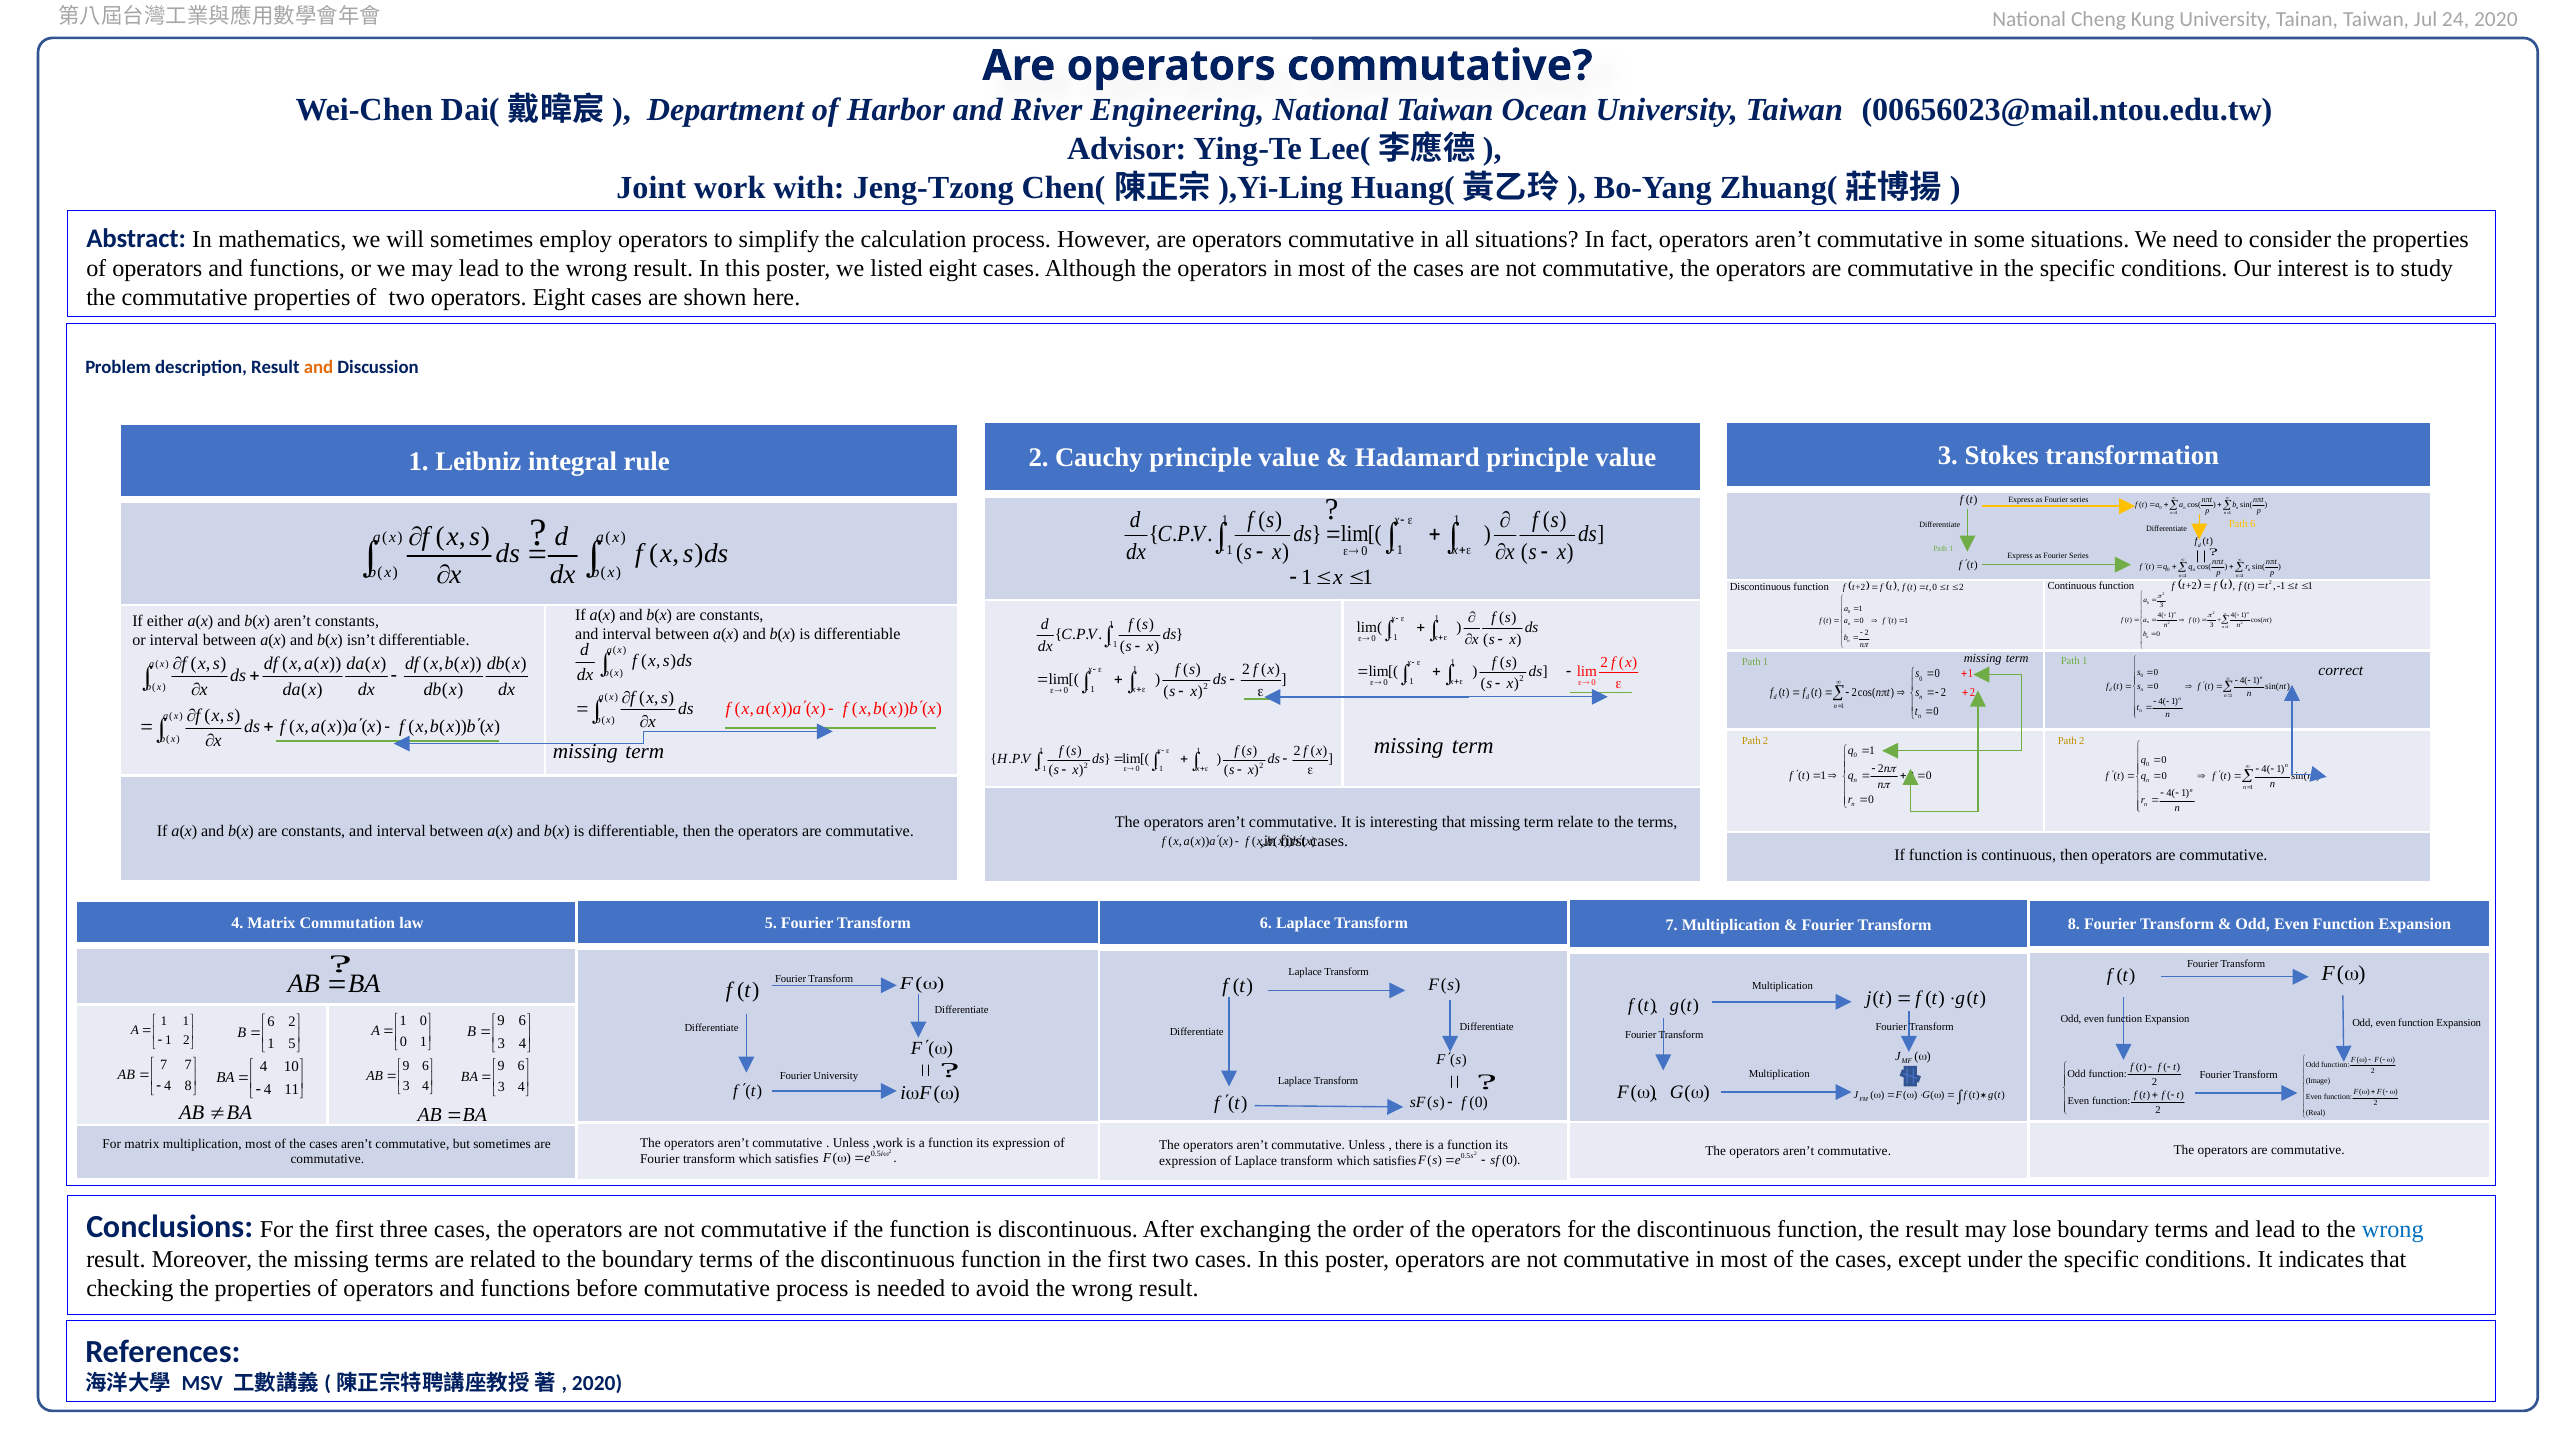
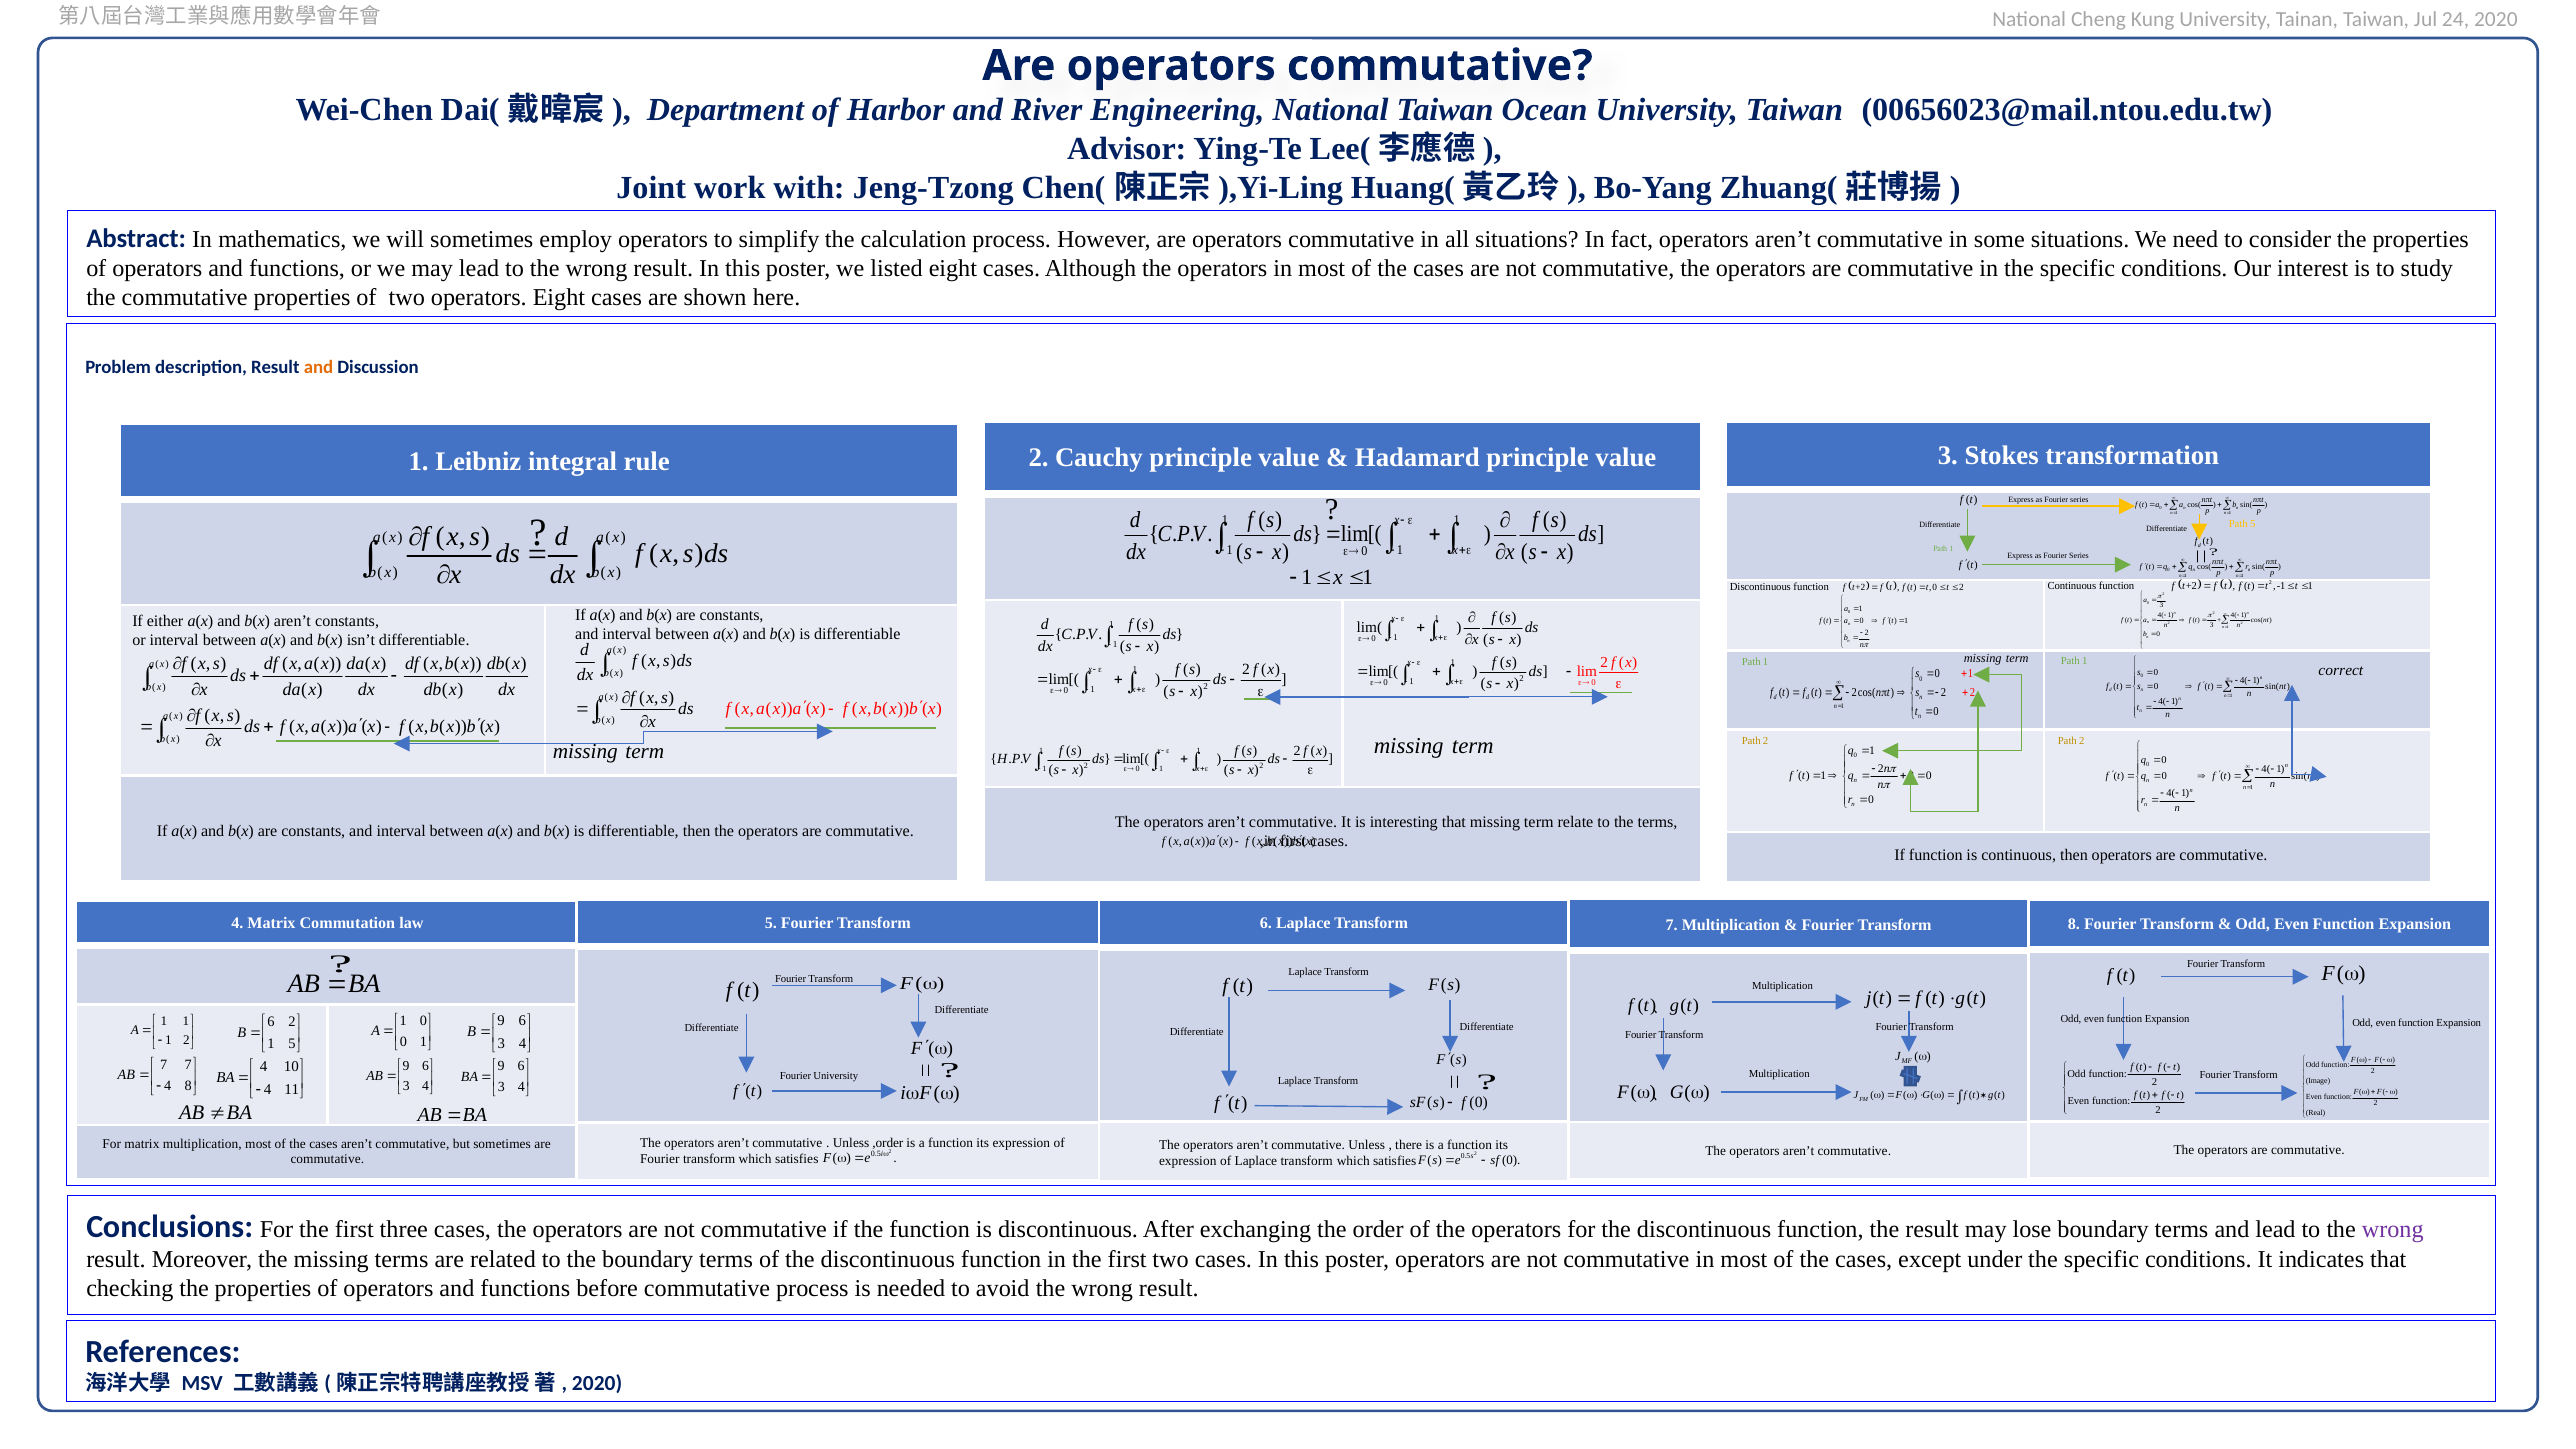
Path 6: 6 -> 5 (2253, 524)
,work: ,work -> ,order (888, 1143)
wrong colour: blue -> purple (2393, 1229)
